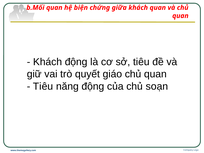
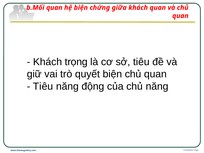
Khách động: động -> trọng (76, 62)
quyết giáo: giáo -> biện (112, 74)
chủ soạn: soạn -> năng (157, 86)
